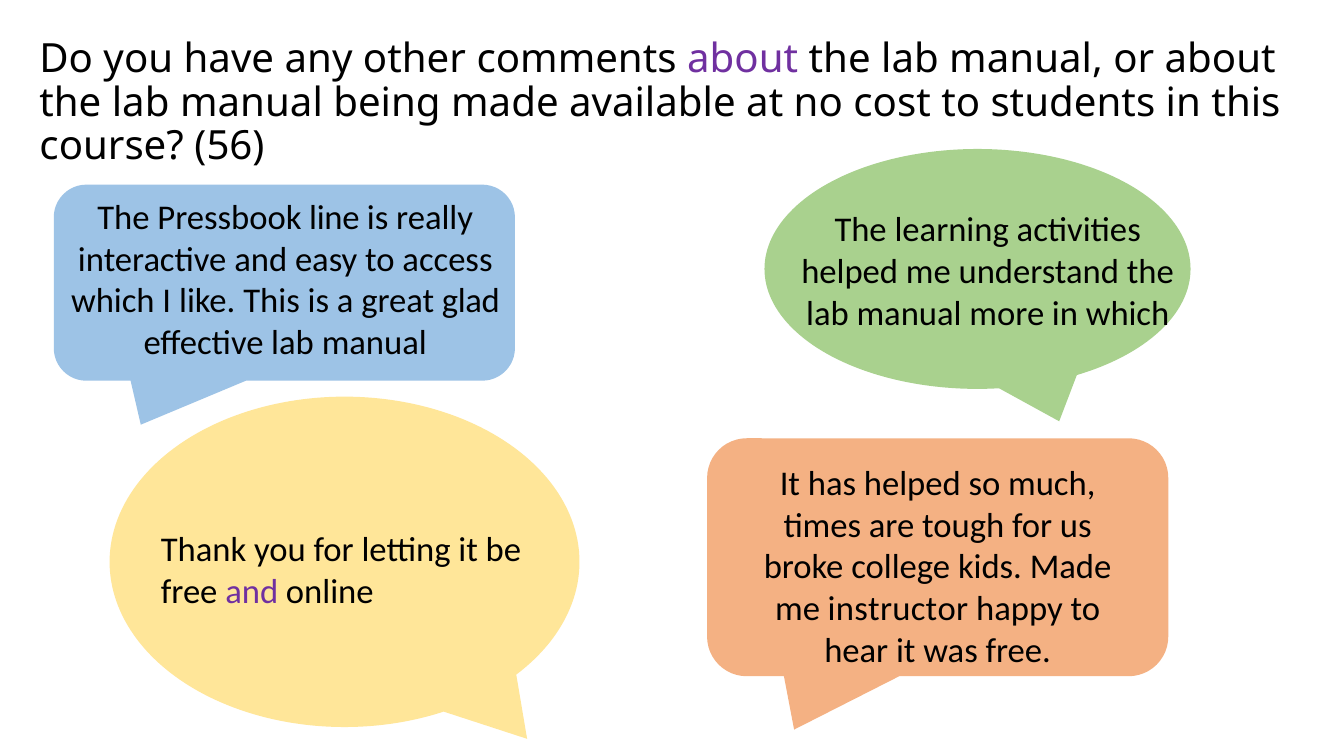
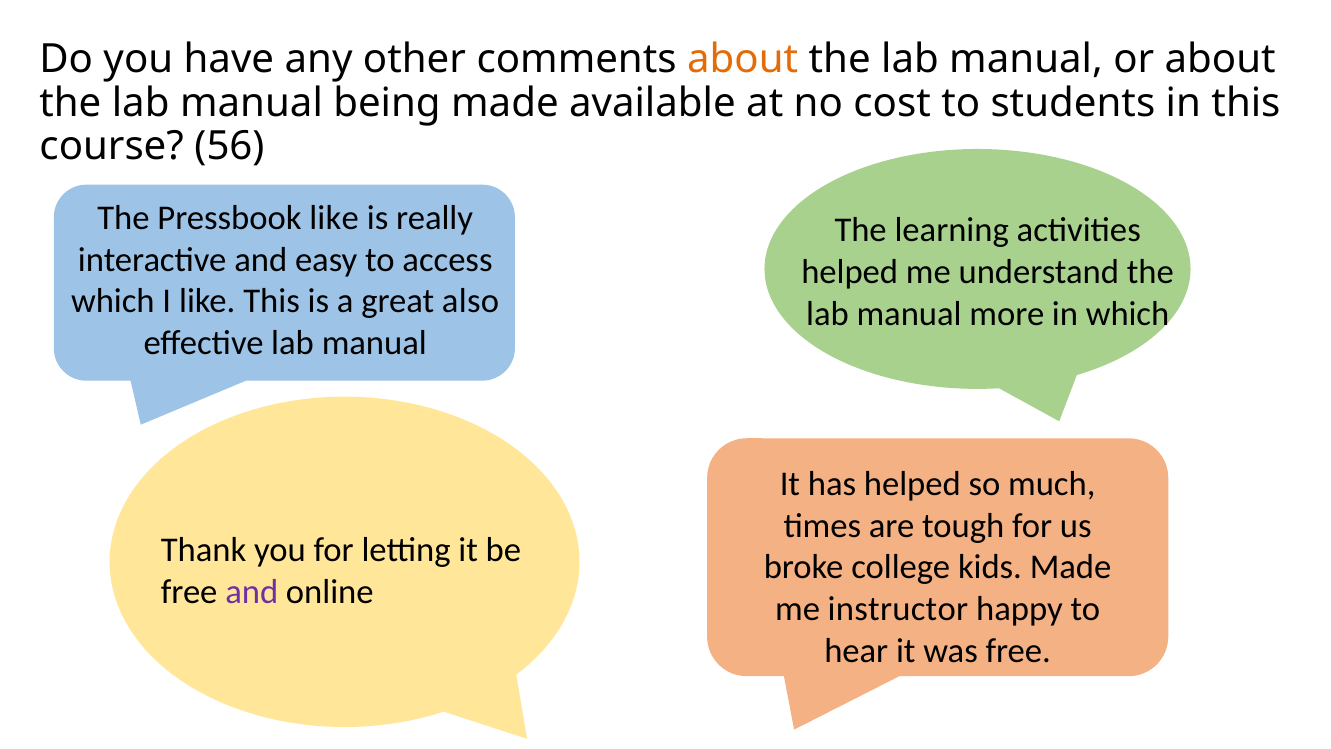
about colour: purple -> orange (743, 60)
Pressbook line: line -> like (334, 218)
glad: glad -> also (471, 301)
